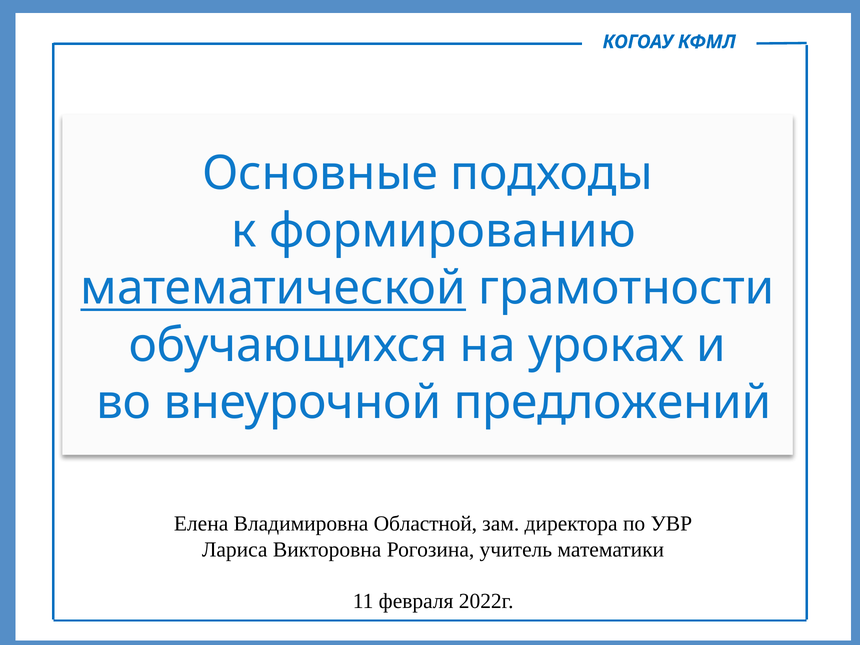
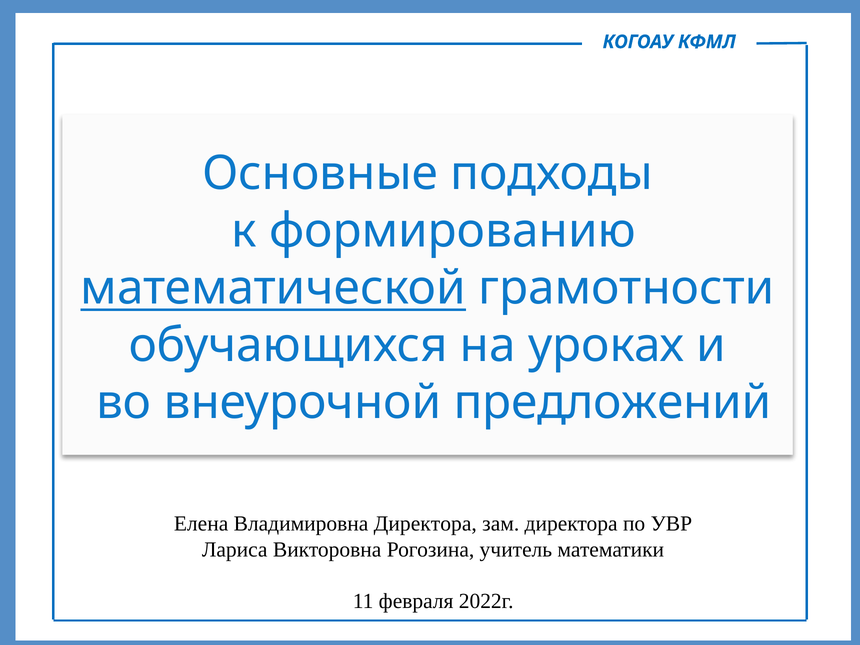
Владимировна Областной: Областной -> Директора (425, 524)
